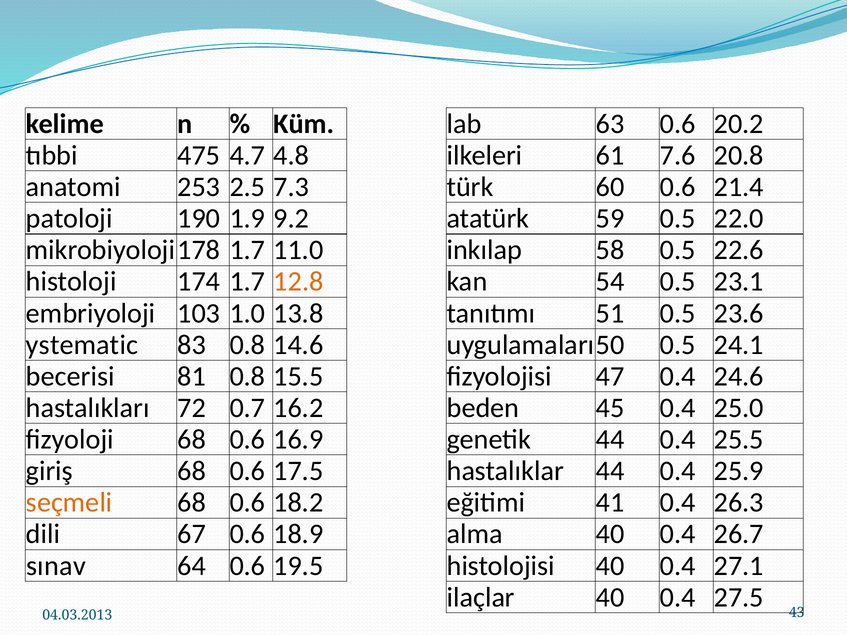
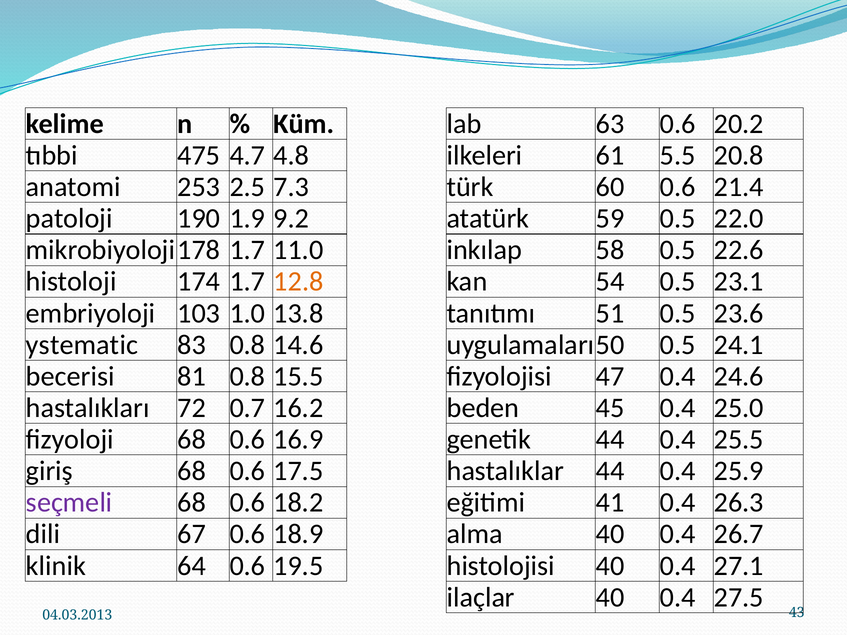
7.6: 7.6 -> 5.5 (678, 155)
seçmeli colour: orange -> purple (69, 503)
sınav: sınav -> klinik (56, 566)
